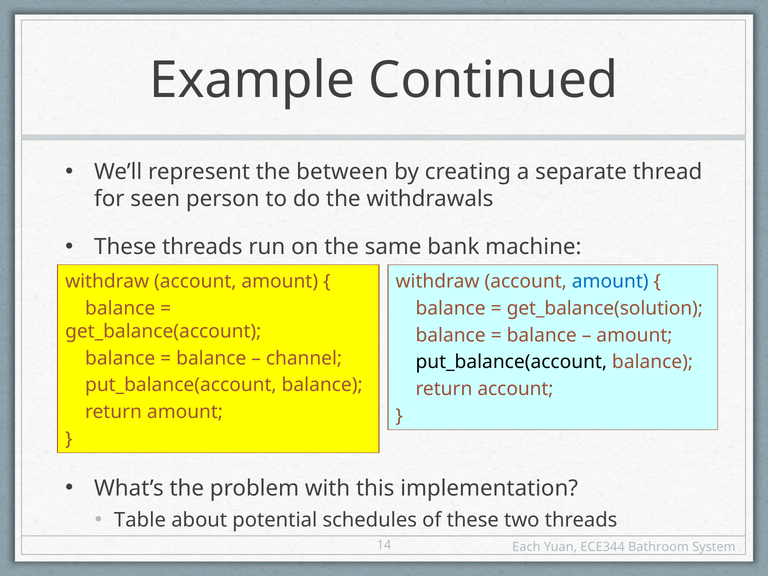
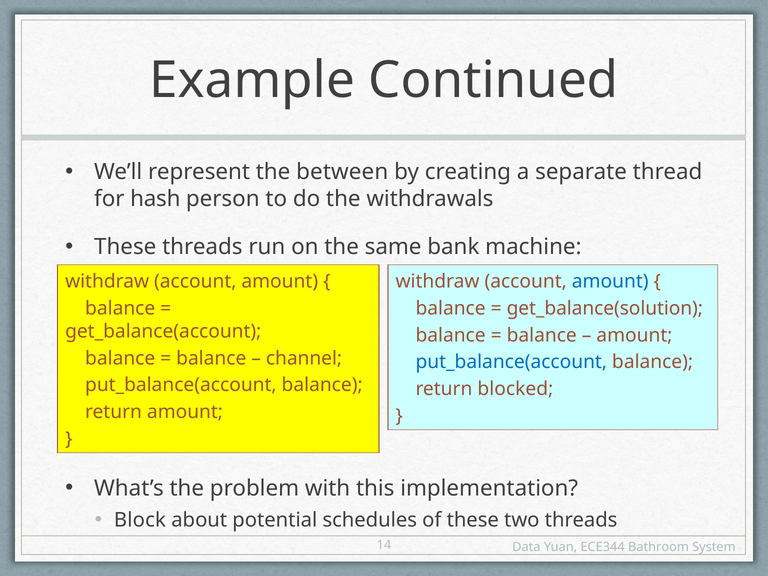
seen: seen -> hash (155, 199)
put_balance(account colour: black -> blue (511, 362)
return account: account -> blocked (515, 389)
Table: Table -> Block (140, 520)
Each: Each -> Data (526, 547)
